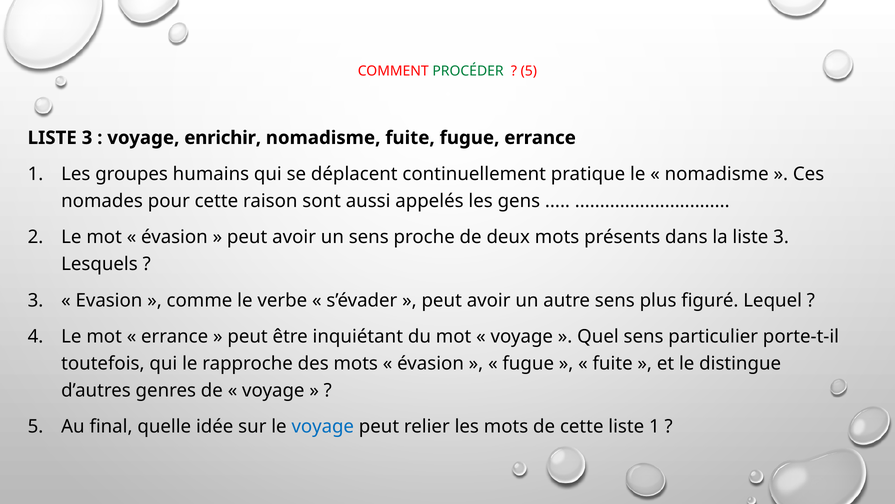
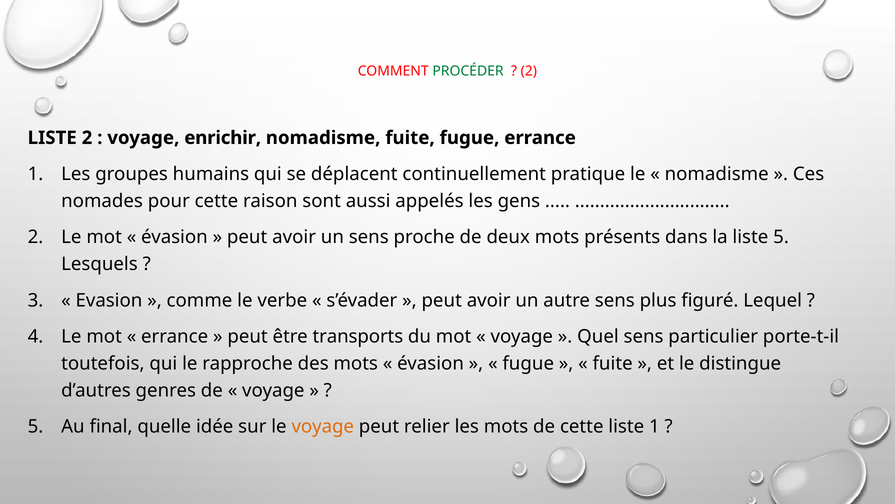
5: 5 -> 2 (529, 71)
3: 3 -> 2 (87, 138)
la liste 3: 3 -> 5 (781, 237)
inquiétant: inquiétant -> transports (358, 336)
voyage colour: blue -> orange (323, 426)
